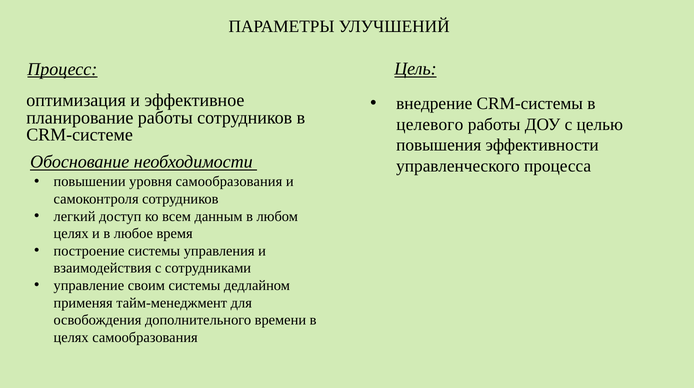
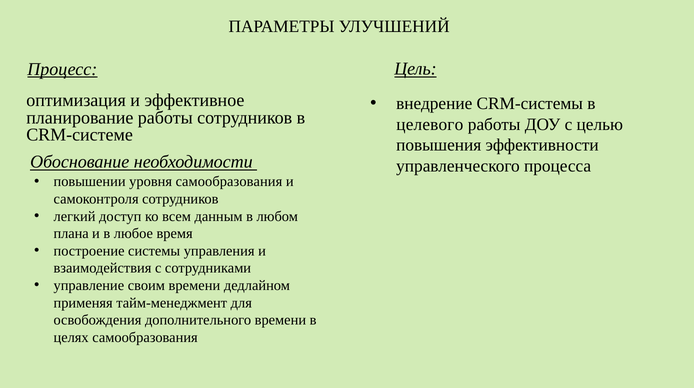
целях: целях -> плана (71, 233)
своим системы: системы -> времени (194, 285)
